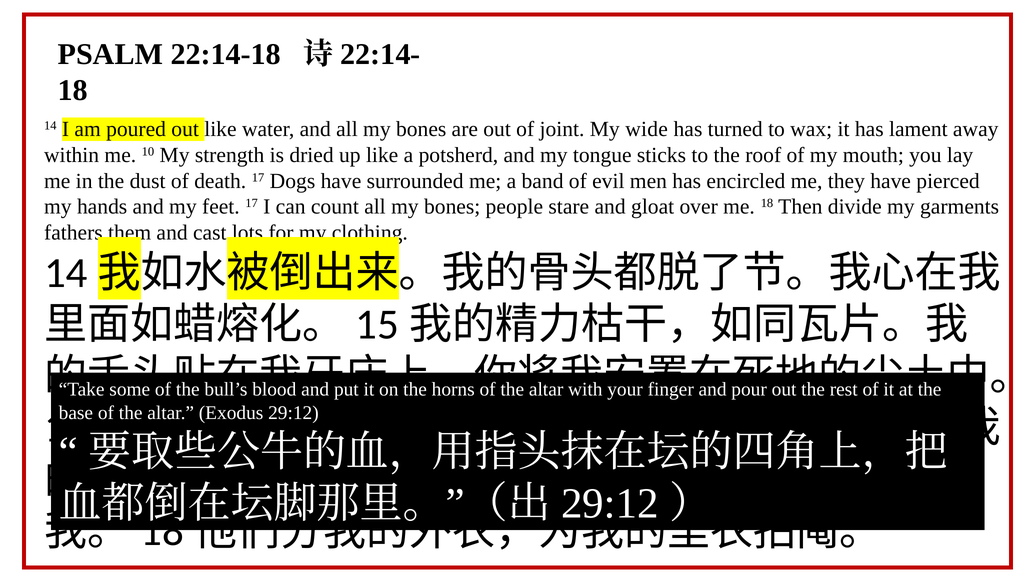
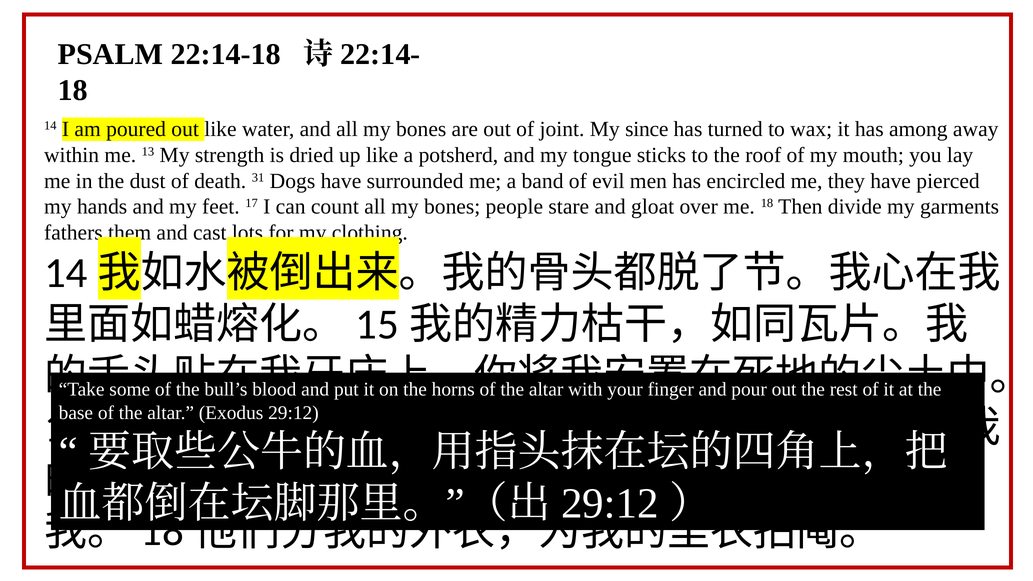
wide: wide -> since (647, 129)
lament: lament -> among (918, 129)
10: 10 -> 13 (148, 152)
death 17: 17 -> 31 (258, 178)
